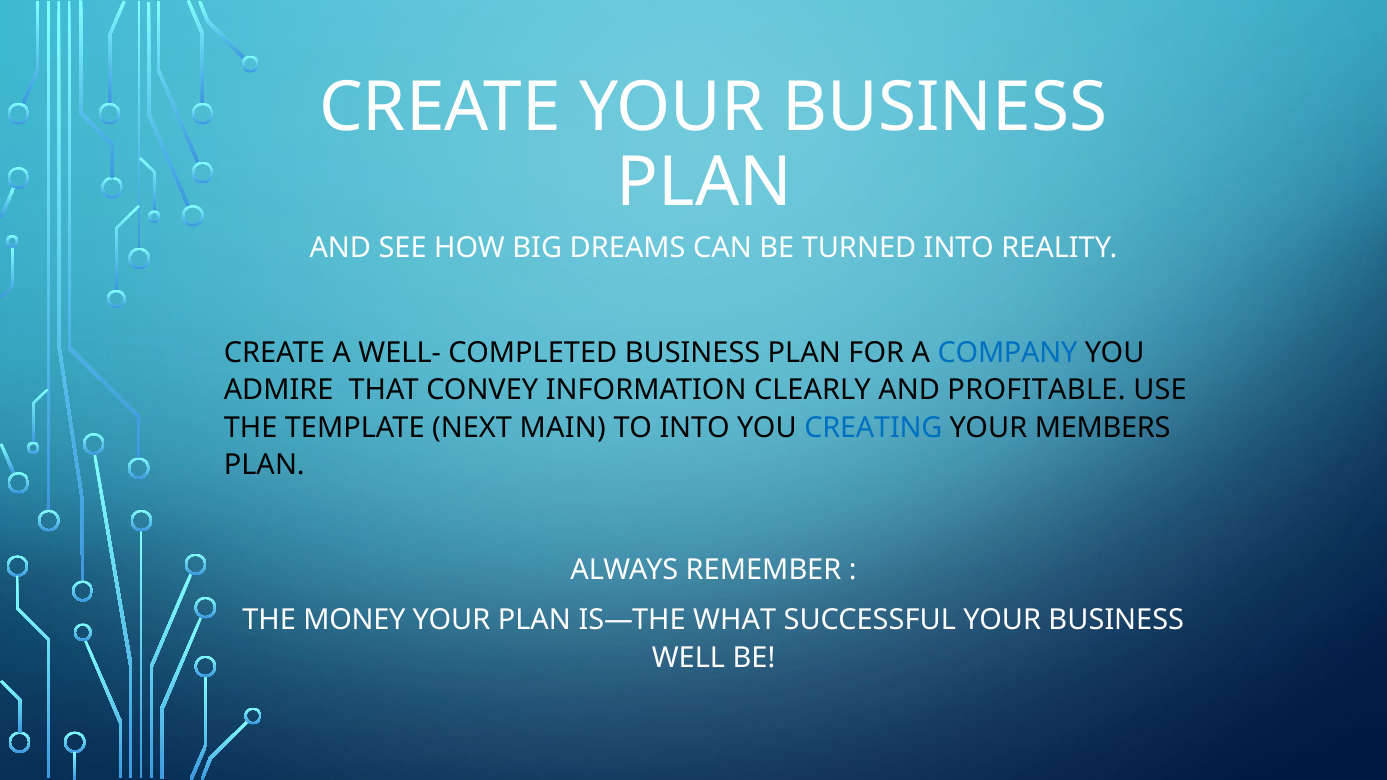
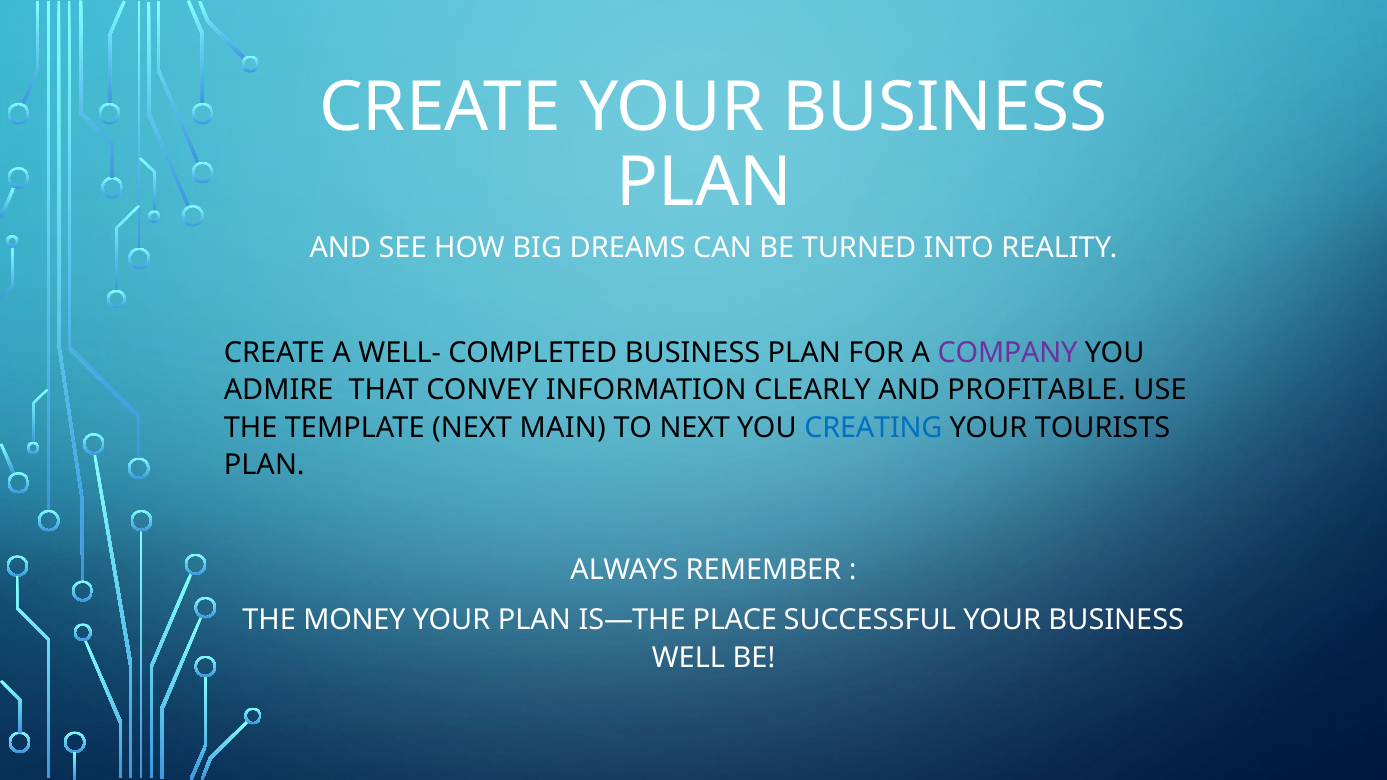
COMPANY colour: blue -> purple (1008, 353)
TO INTO: INTO -> NEXT (695, 428)
MEMBERS: MEMBERS -> TOURISTS (1103, 428)
WHAT: WHAT -> PLACE (735, 620)
